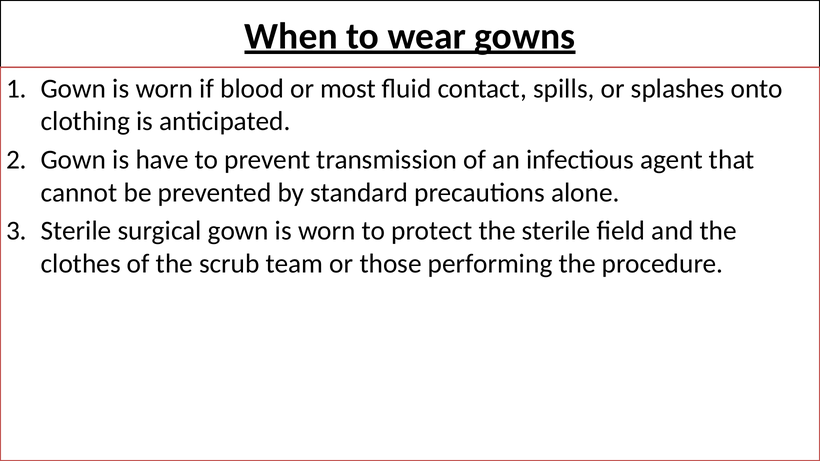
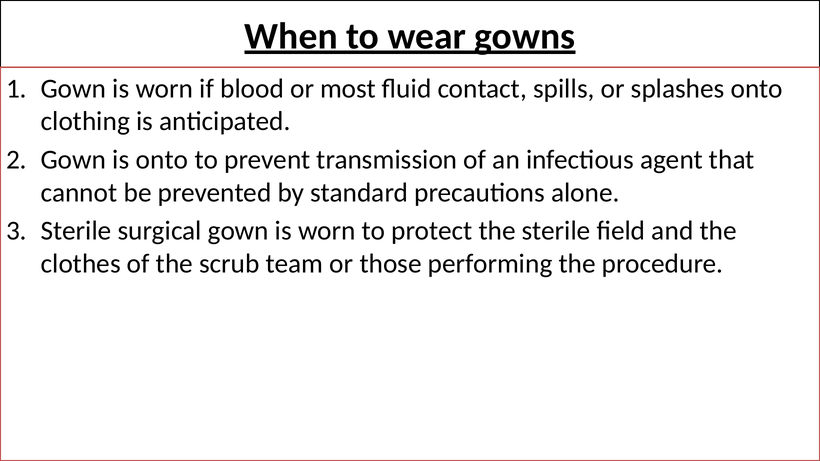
is have: have -> onto (162, 160)
